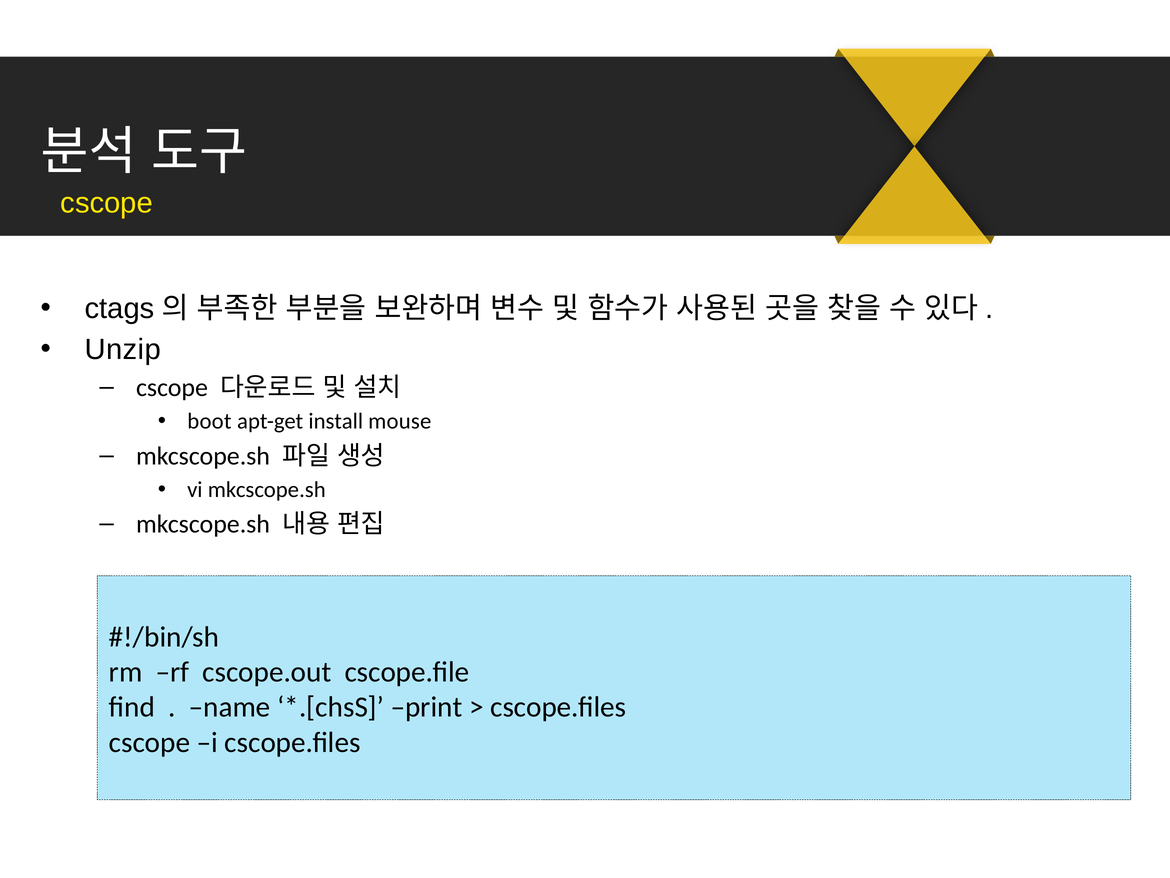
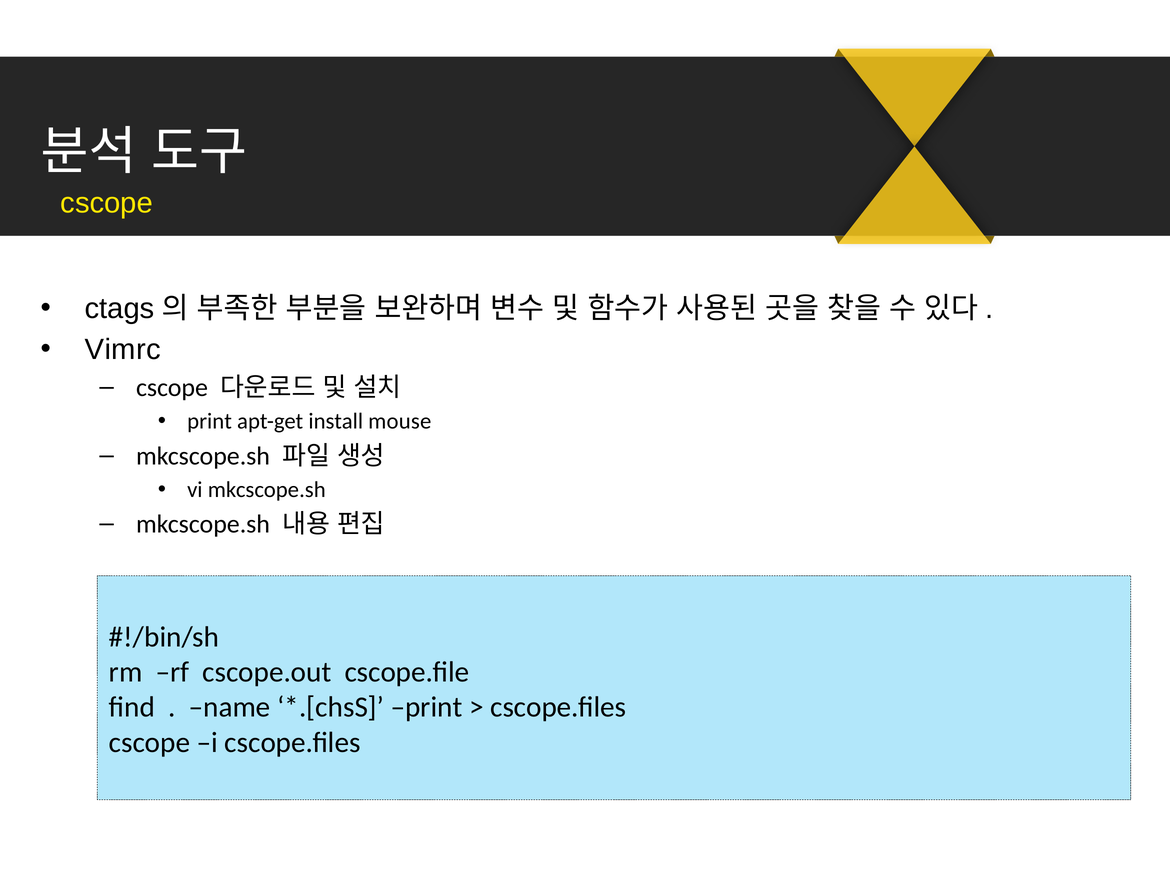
Unzip: Unzip -> Vimrc (123, 349)
boot: boot -> print (210, 421)
